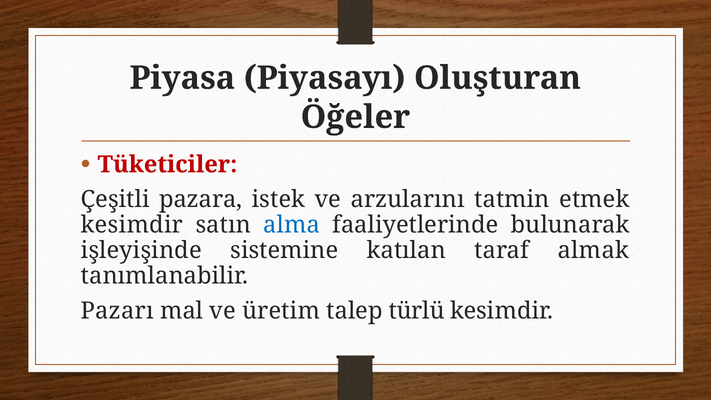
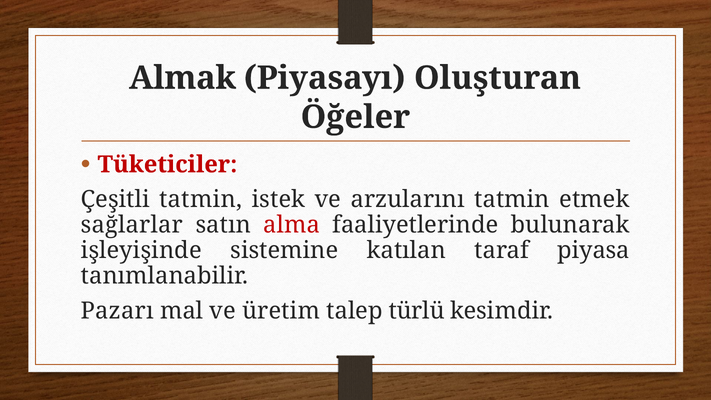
Piyasa: Piyasa -> Almak (183, 78)
Çeşitli pazara: pazara -> tatmin (201, 199)
kesimdir: kesimdir -> sağlarlar (132, 225)
alma colour: blue -> red (292, 225)
almak: almak -> piyasa (594, 251)
